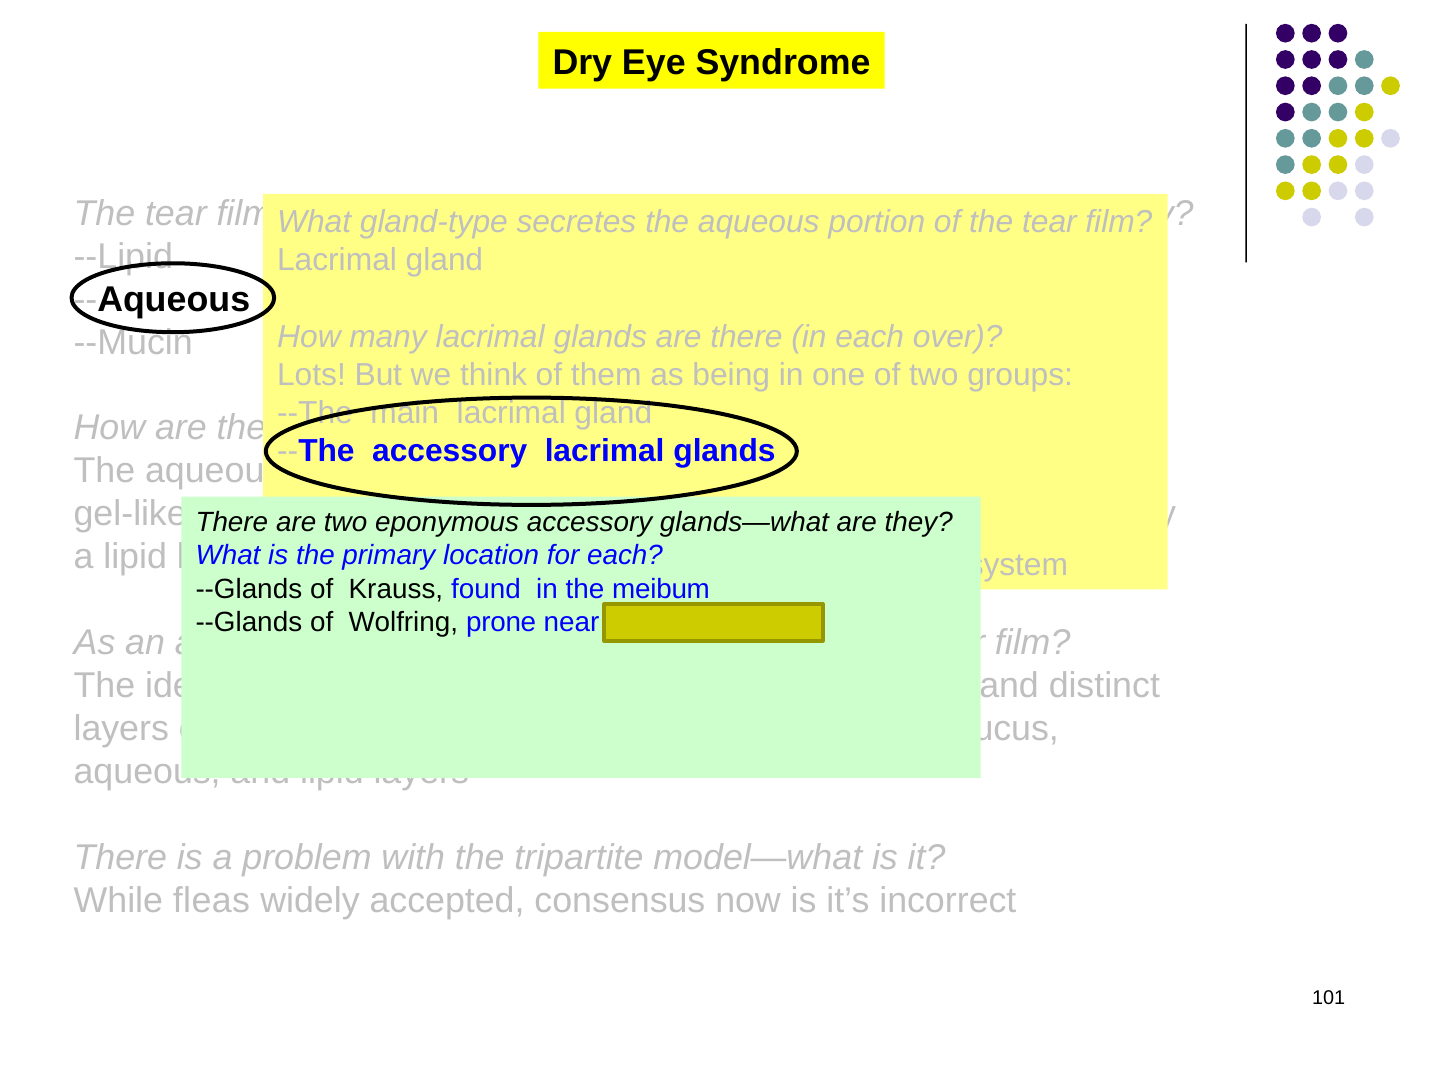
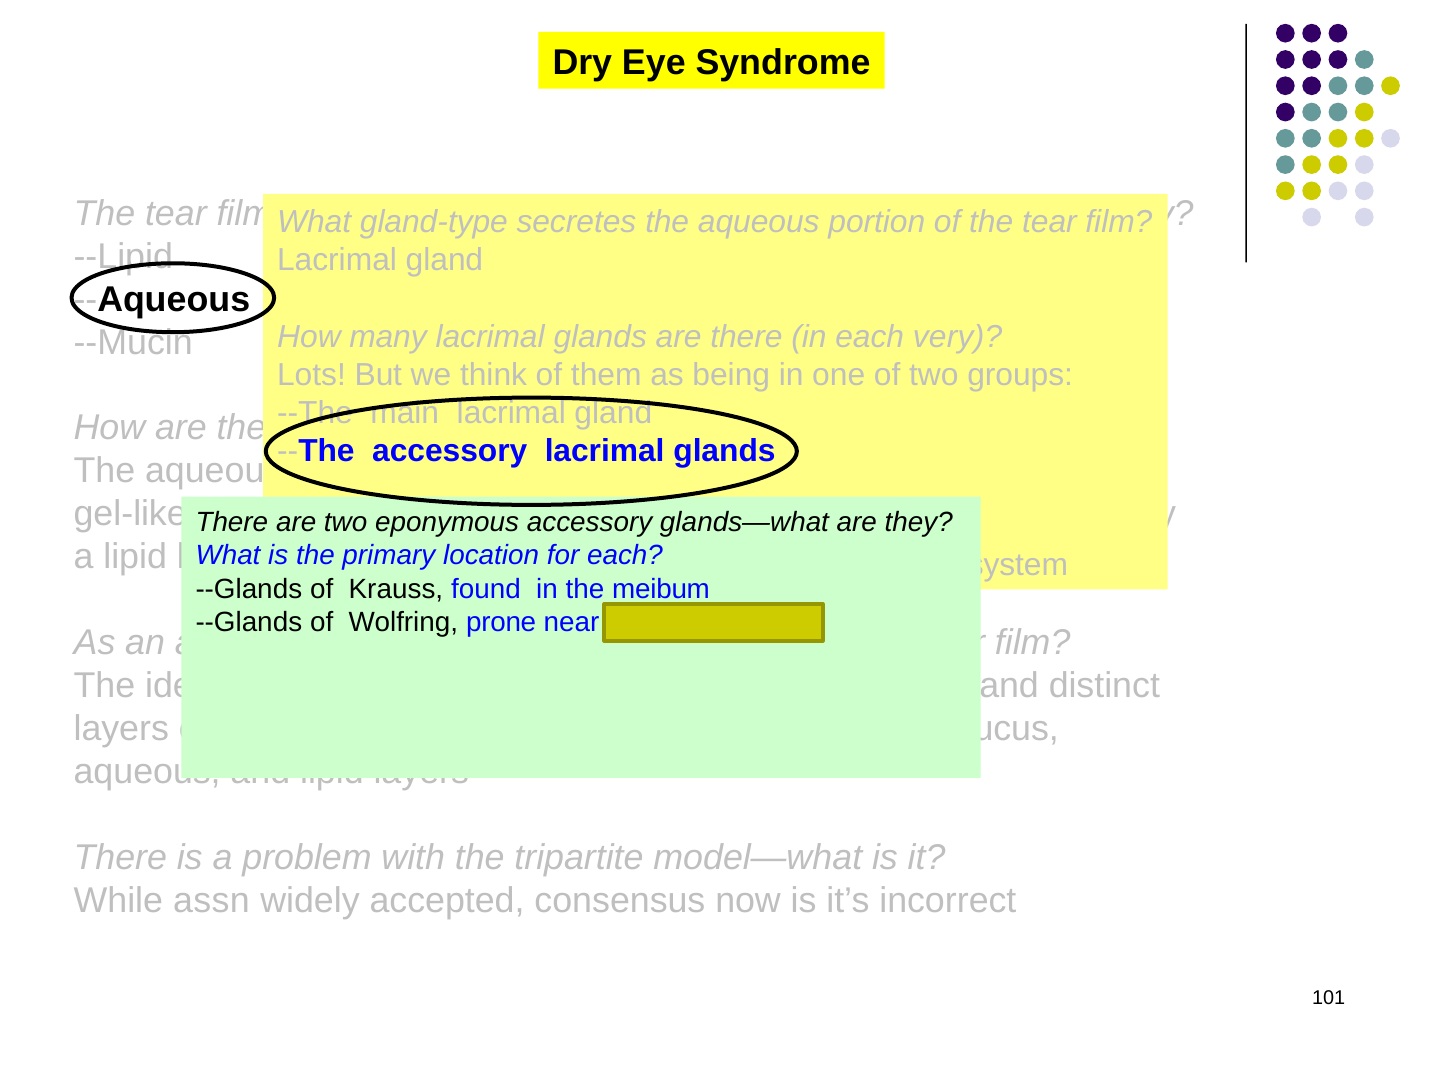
over: over -> very (958, 337)
fleas: fleas -> assn (211, 900)
